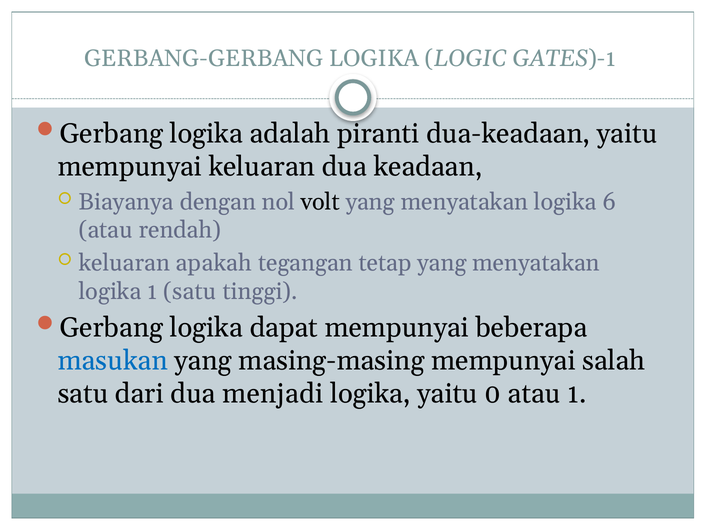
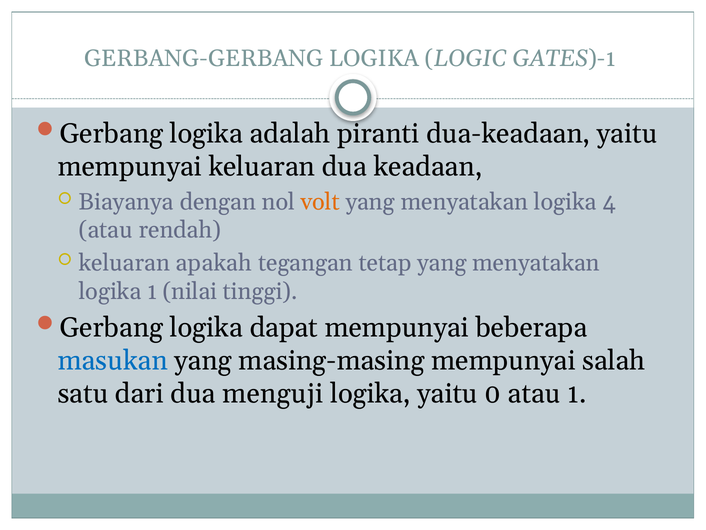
volt colour: black -> orange (320, 202)
6: 6 -> 4 (609, 202)
1 satu: satu -> nilai (190, 291)
menjadi: menjadi -> menguji (273, 393)
